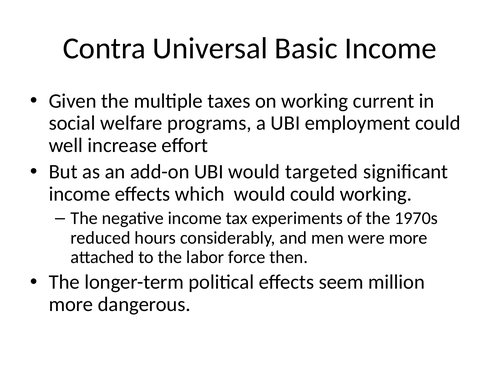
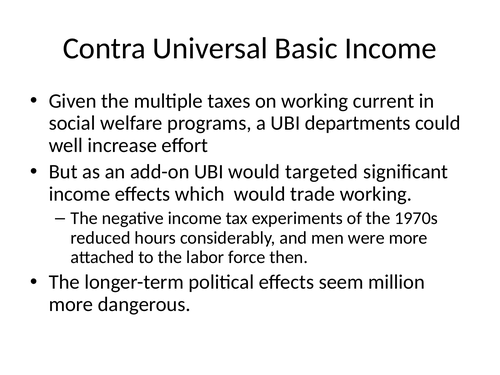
employment: employment -> departments (358, 123)
would could: could -> trade (313, 194)
